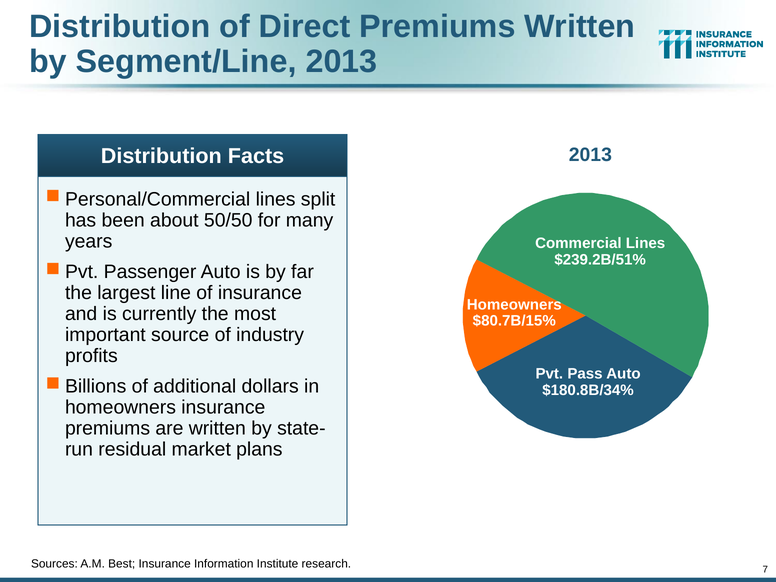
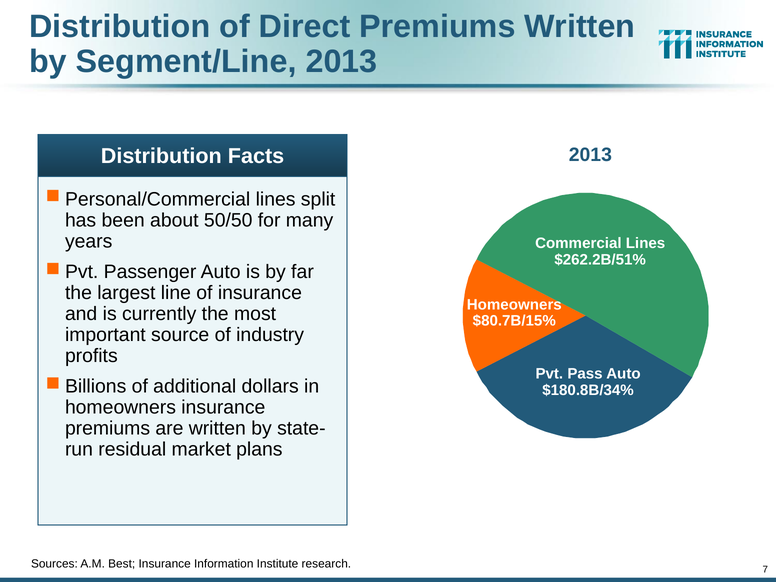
$239.2B/51%: $239.2B/51% -> $262.2B/51% (600, 260)
